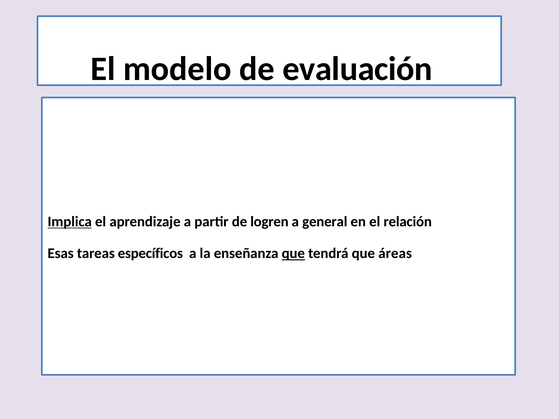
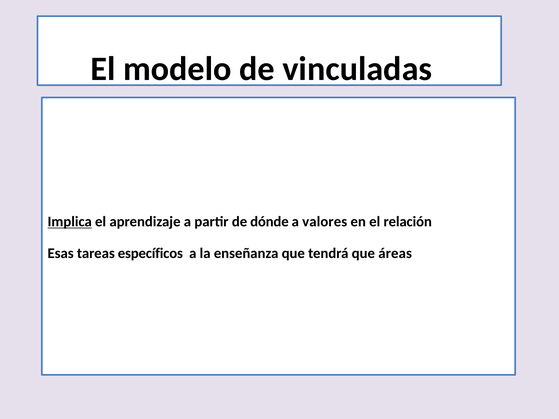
evaluación: evaluación -> vinculadas (357, 69)
logren: logren -> dónde (269, 222)
general: general -> valores (325, 222)
que underline: present -> none (293, 254)
